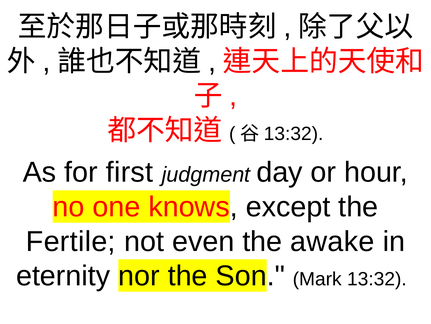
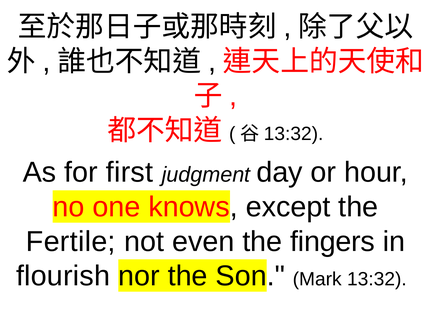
awake: awake -> fingers (333, 241)
eternity: eternity -> flourish (63, 275)
